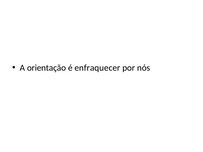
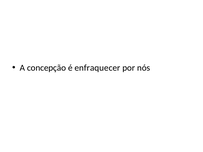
orientação: orientação -> concepção (47, 68)
